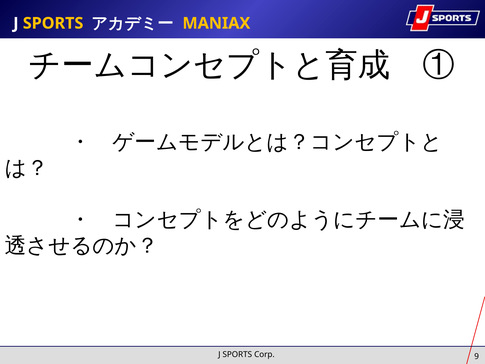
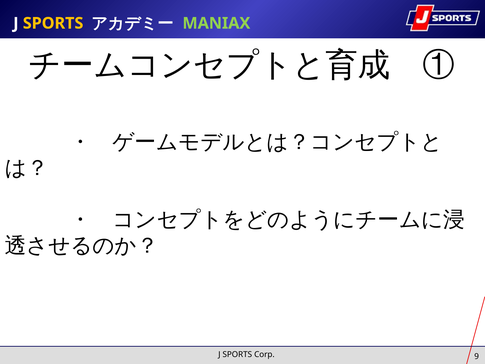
MANIAX colour: yellow -> light green (216, 23)
